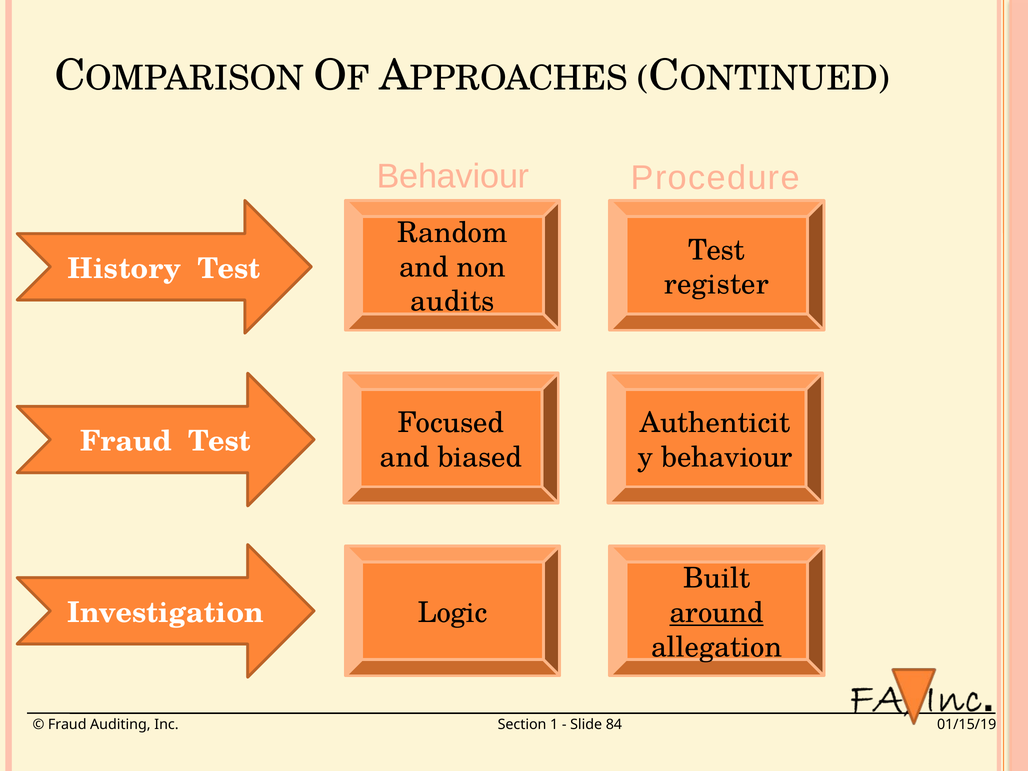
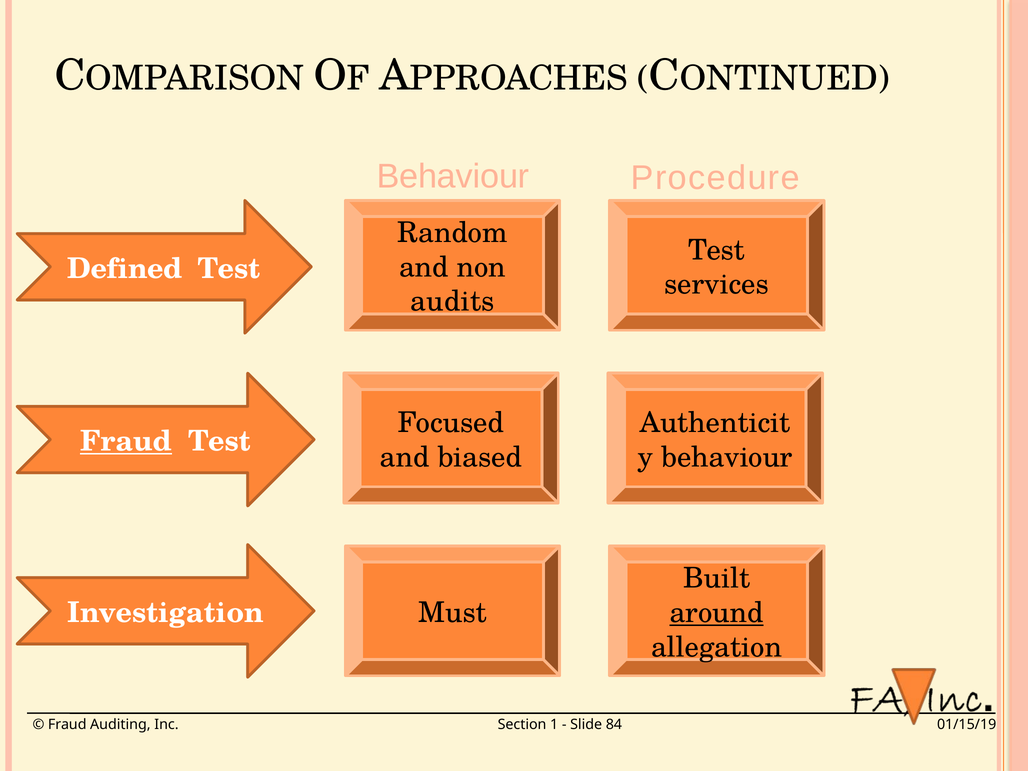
History: History -> Defined (125, 269)
register: register -> services (717, 284)
Fraud underline: none -> present (126, 442)
Logic: Logic -> Must (453, 613)
